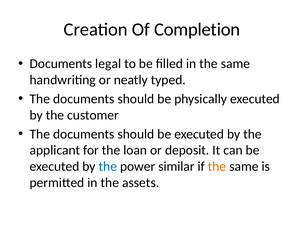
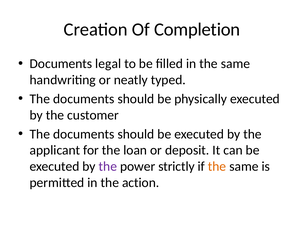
the colour: blue -> purple (108, 166)
similar: similar -> strictly (176, 166)
assets: assets -> action (141, 183)
